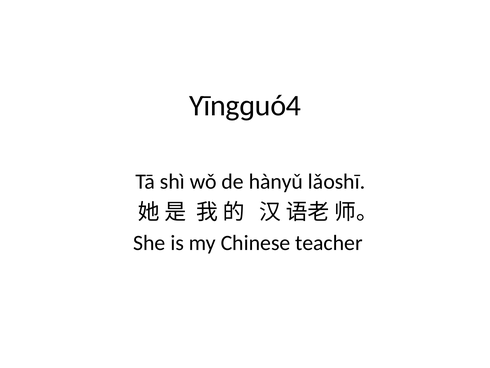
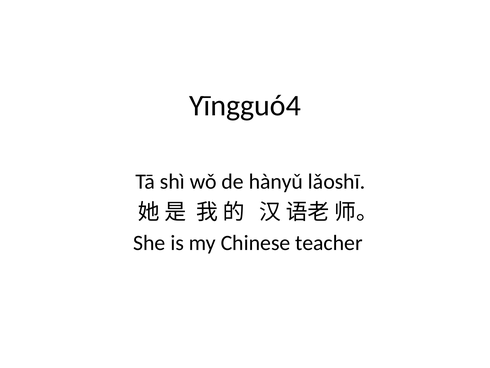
Yīngɡuó4: Yīngɡuó4 -> Yīngguó4 (245, 106)
